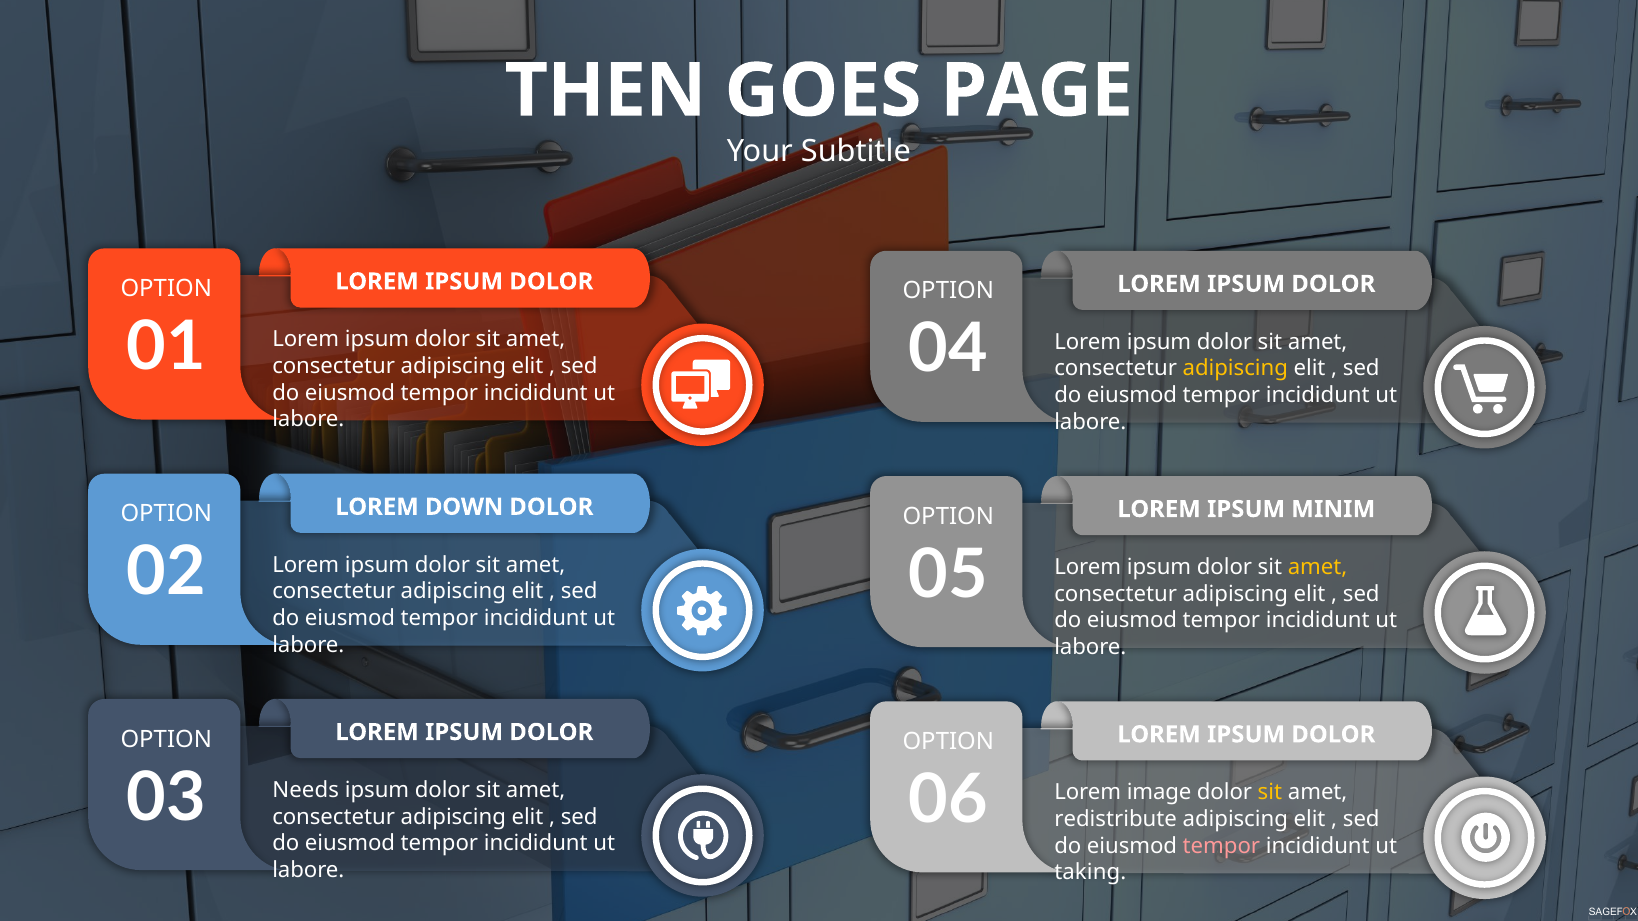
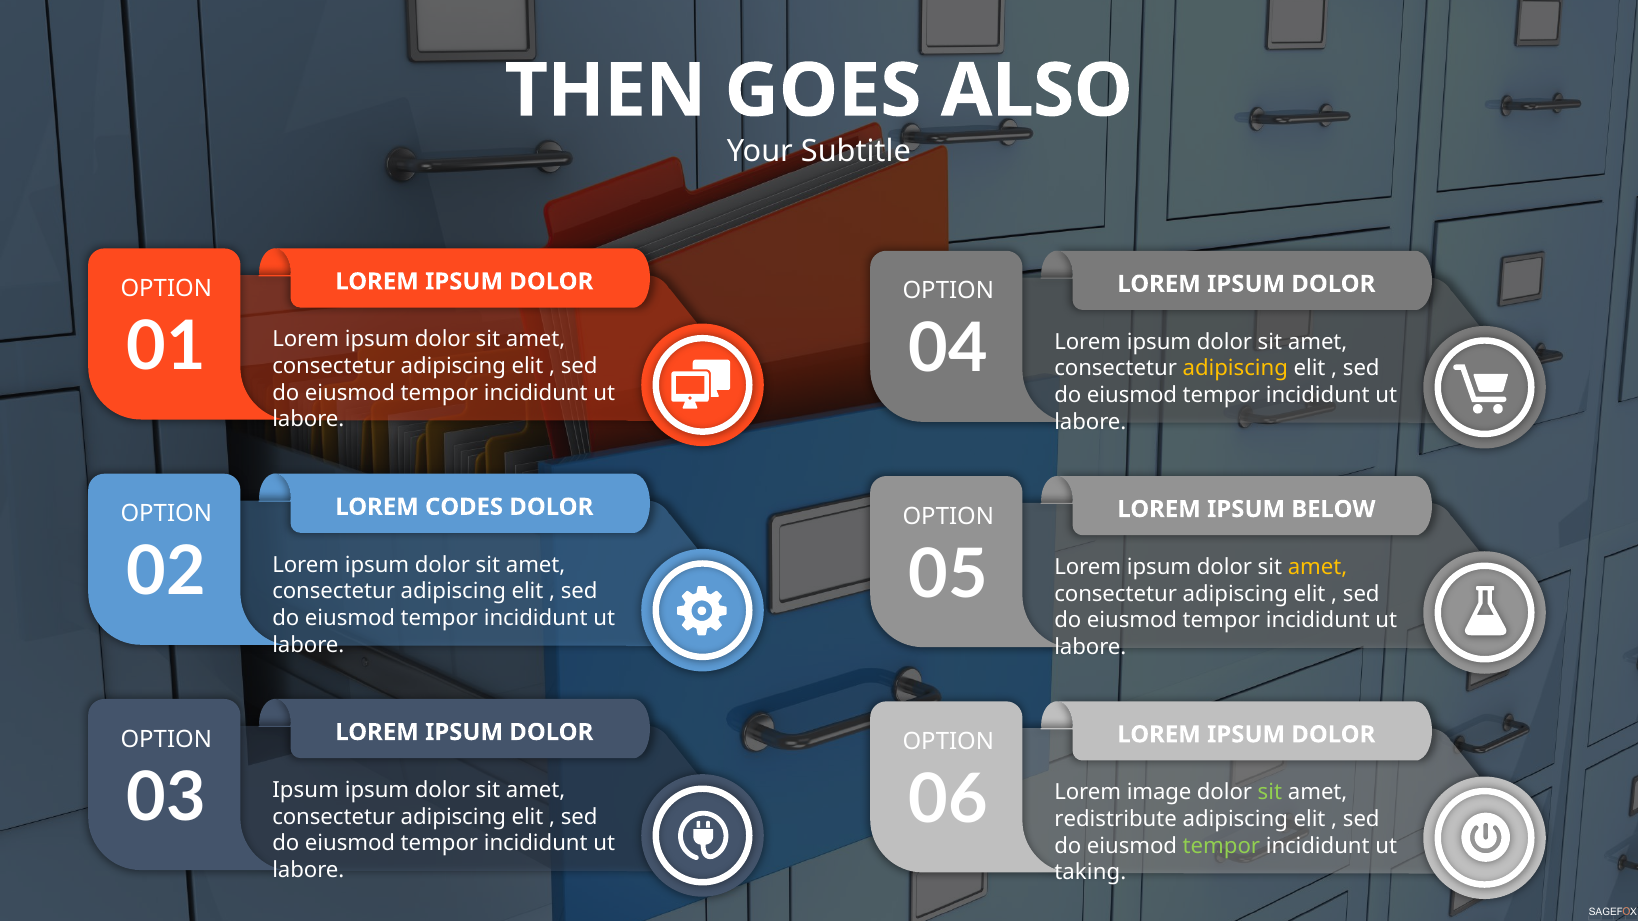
PAGE: PAGE -> ALSO (1037, 91)
DOWN: DOWN -> CODES (464, 507)
MINIM: MINIM -> BELOW (1333, 509)
03 Needs: Needs -> Ipsum (306, 790)
sit colour: yellow -> light green (1270, 793)
tempor colour: pink -> light green (1221, 846)
